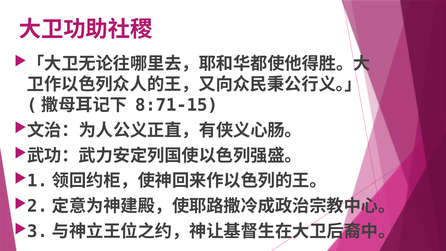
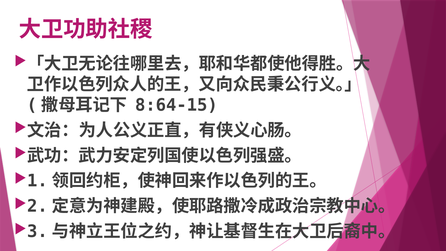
8:71-15: 8:71-15 -> 8:64-15 (176, 105)
